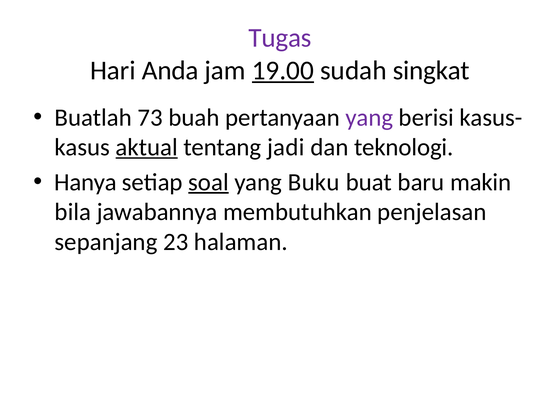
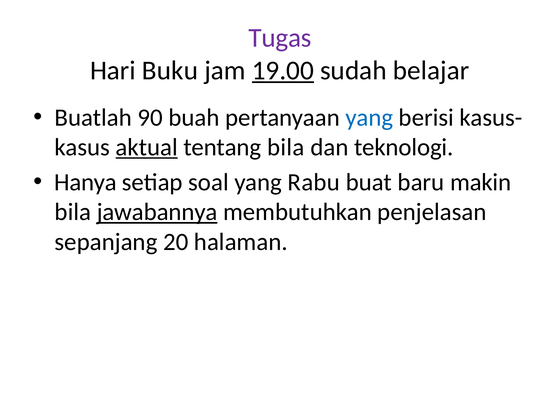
Anda: Anda -> Buku (170, 71)
singkat: singkat -> belajar (431, 71)
73: 73 -> 90 (150, 117)
yang colour: purple -> blue (369, 117)
tentang jadi: jadi -> bila (286, 147)
soal underline: present -> none (208, 182)
Buku: Buku -> Rabu (314, 182)
jawabannya underline: none -> present (157, 212)
23: 23 -> 20 (176, 242)
